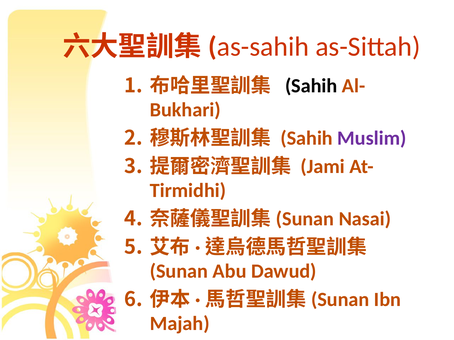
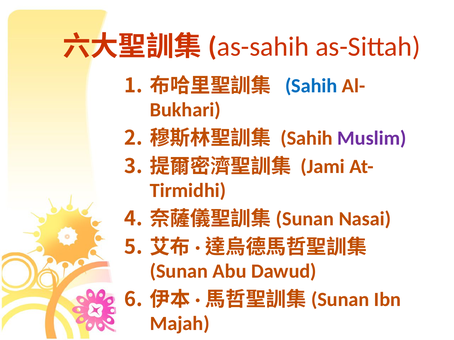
Sahih colour: black -> blue (311, 86)
